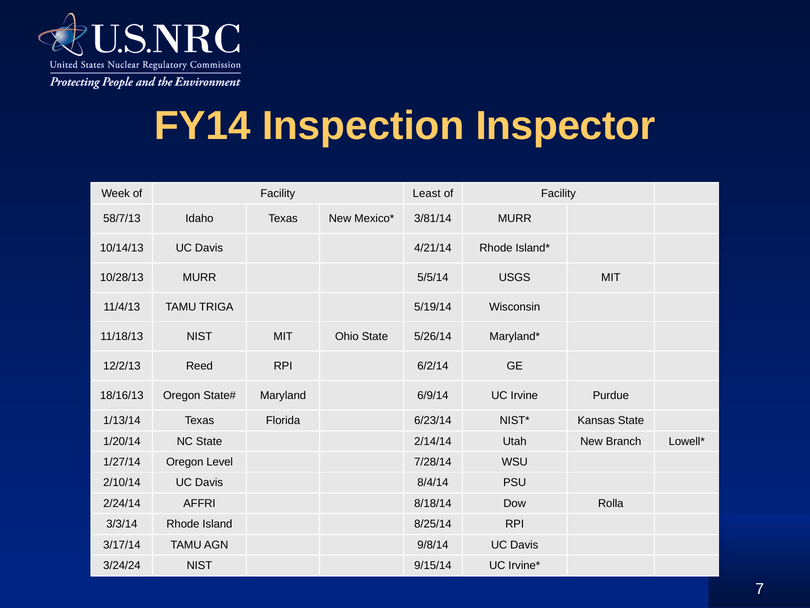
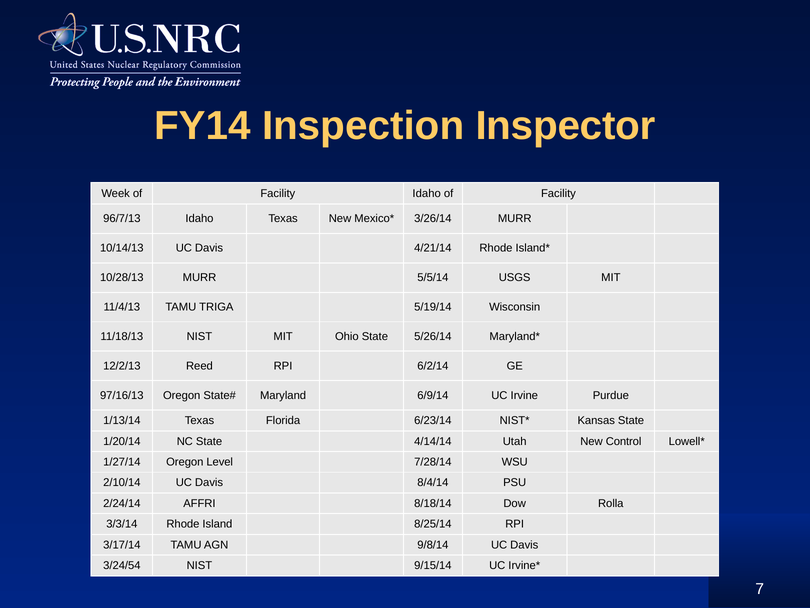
Facility Least: Least -> Idaho (427, 193)
58/7/13: 58/7/13 -> 96/7/13 (122, 219)
3/81/14: 3/81/14 -> 3/26/14 (433, 219)
18/16/13: 18/16/13 -> 97/16/13 (122, 395)
2/14/14: 2/14/14 -> 4/14/14 (433, 441)
Branch: Branch -> Control (624, 441)
3/24/24: 3/24/24 -> 3/24/54 (122, 565)
